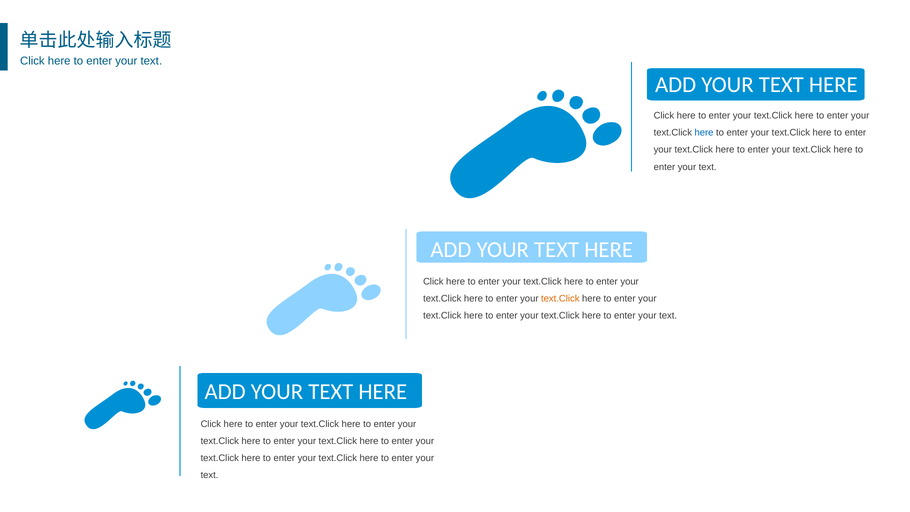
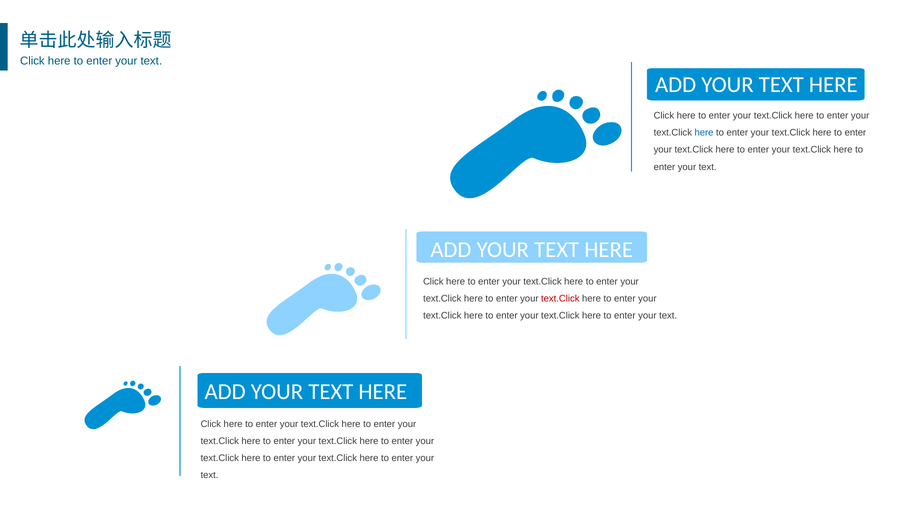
text.Click colour: orange -> red (560, 298)
